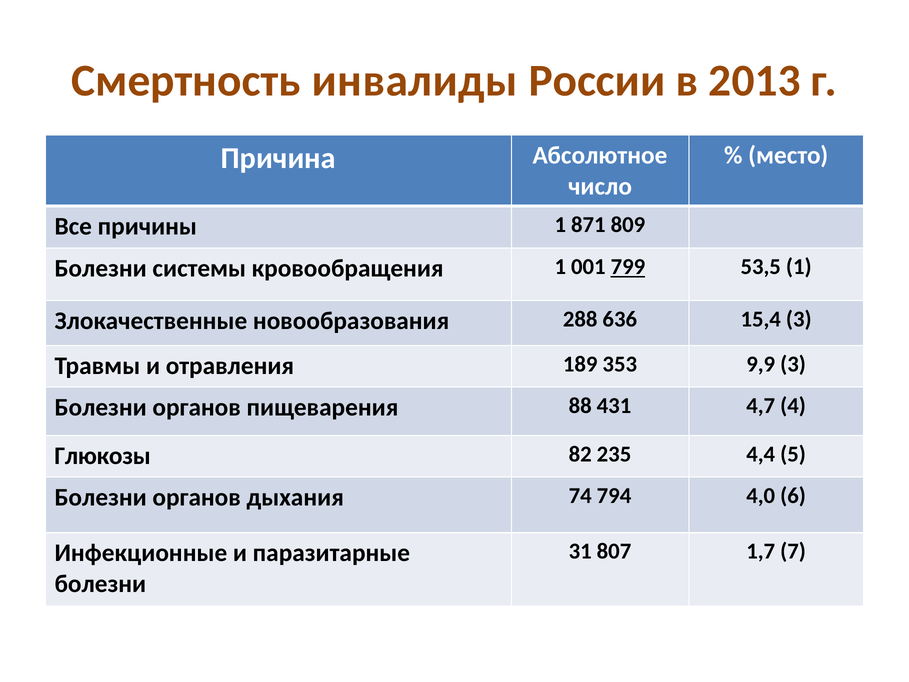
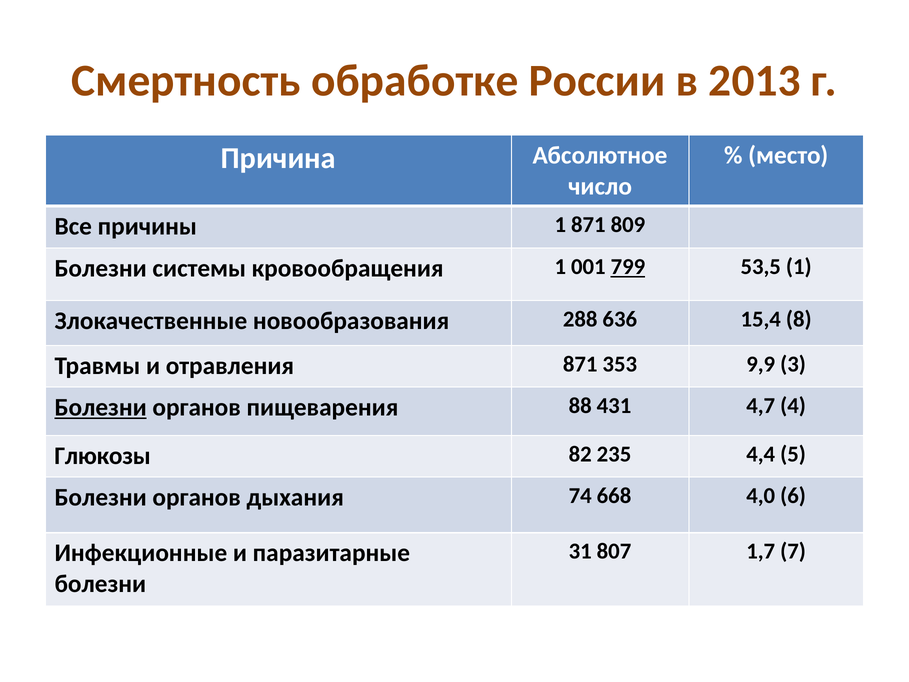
инвалиды: инвалиды -> обработке (415, 81)
15,4 3: 3 -> 8 (799, 319)
отравления 189: 189 -> 871 (580, 364)
Болезни underline: none -> present (101, 407)
794: 794 -> 668 (614, 495)
